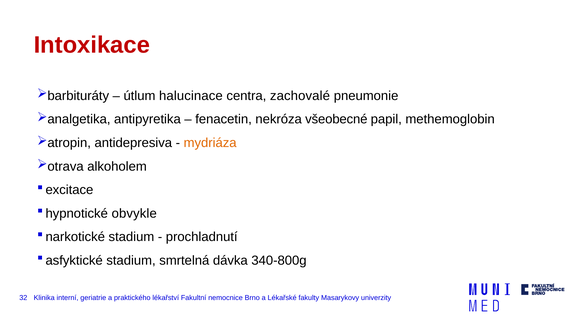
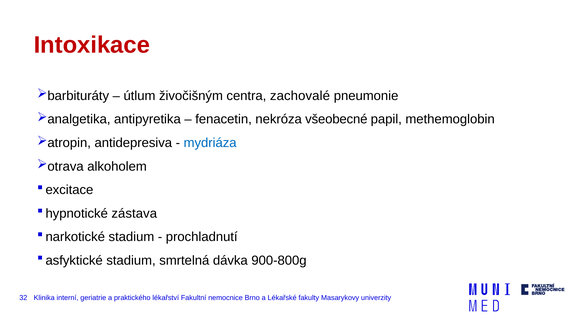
halucinace: halucinace -> živočišným (191, 96)
mydriáza colour: orange -> blue (210, 143)
obvykle: obvykle -> zástava (134, 214)
340-800g: 340-800g -> 900-800g (279, 261)
